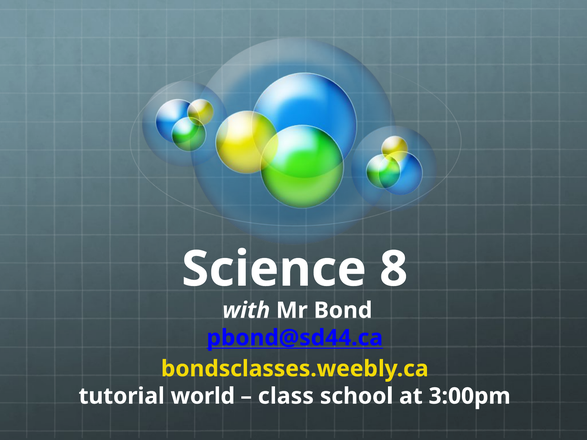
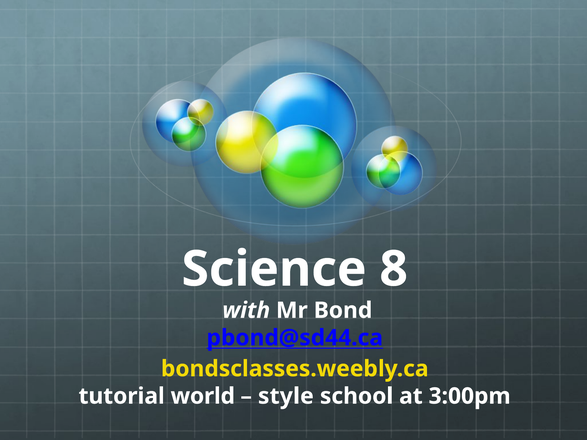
class: class -> style (286, 396)
